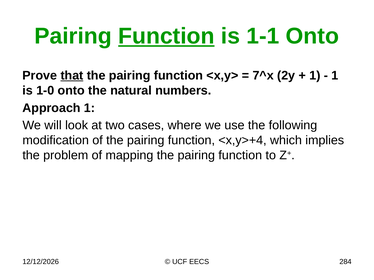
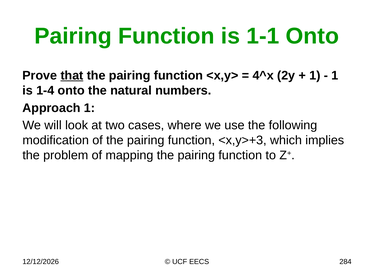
Function underline: present -> none (166, 36)
7^x: 7^x -> 4^x (263, 76)
1-0: 1-0 -> 1-4 (45, 91)
<x,y>+4: <x,y>+4 -> <x,y>+3 (242, 140)
